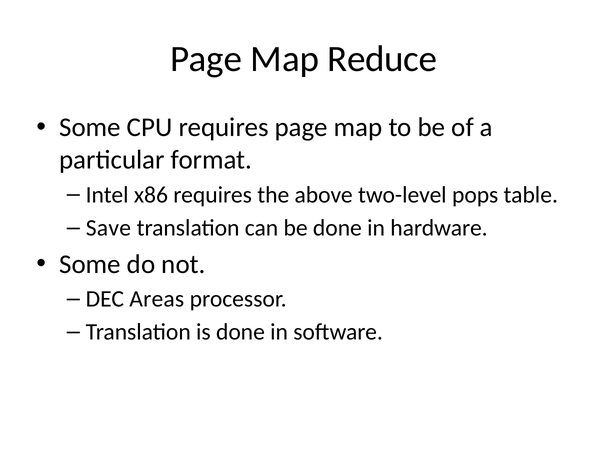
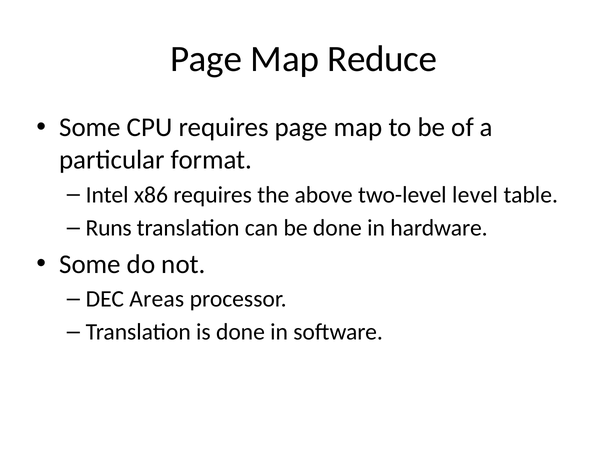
pops: pops -> level (475, 195)
Save: Save -> Runs (109, 228)
